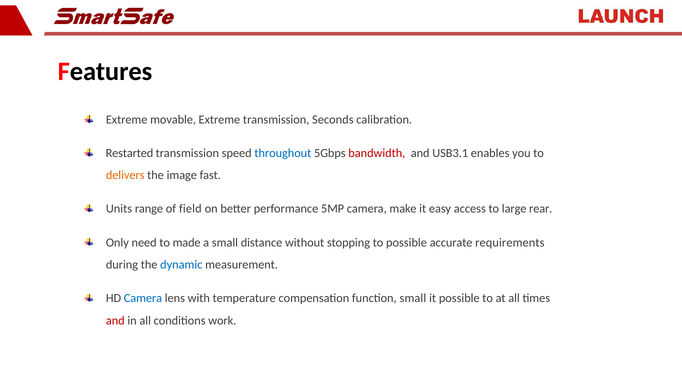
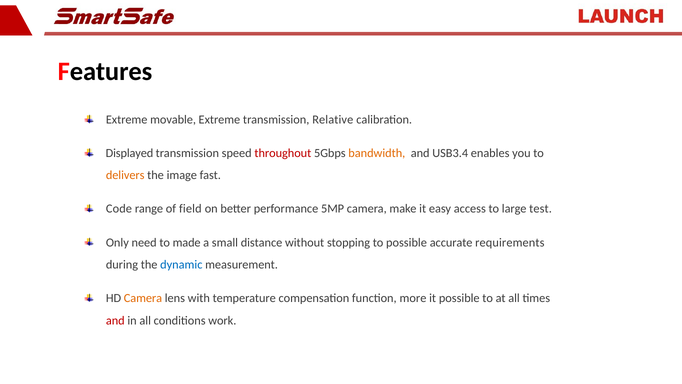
Seconds: Seconds -> Relative (333, 119)
Restarted: Restarted -> Displayed (129, 153)
throughout colour: blue -> red (283, 153)
bandwidth colour: red -> orange (377, 153)
USB3.1: USB3.1 -> USB3.4 (450, 153)
Units: Units -> Code (119, 209)
rear: rear -> test (541, 209)
Camera colour: blue -> orange (143, 298)
function small: small -> more (413, 298)
